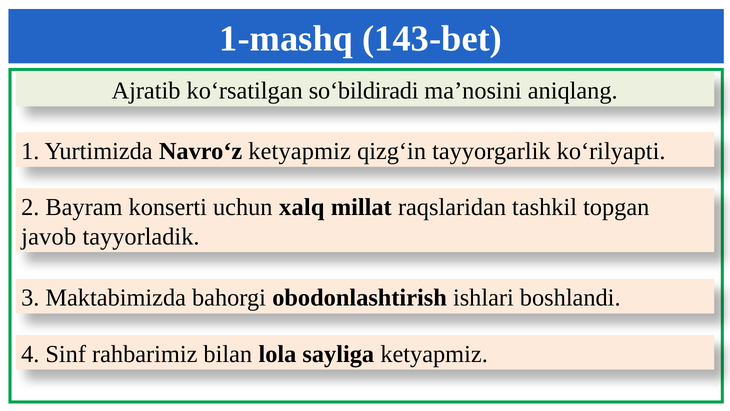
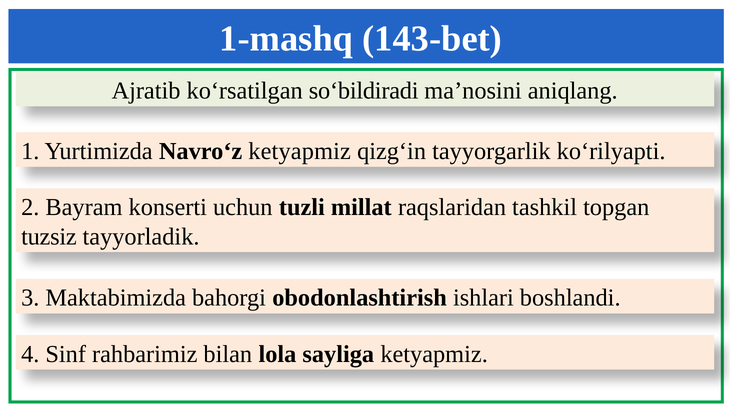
xalq: xalq -> tuzli (302, 207)
javob: javob -> tuzsiz (49, 236)
